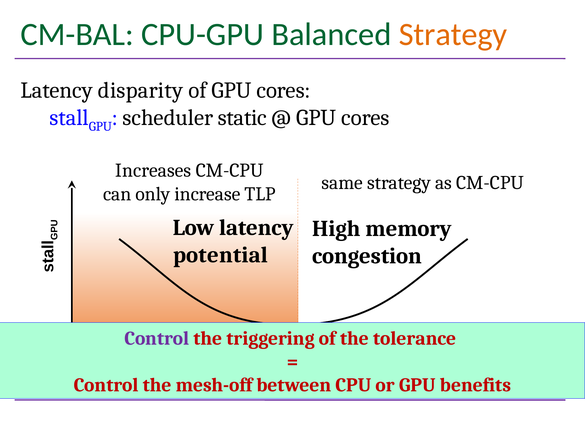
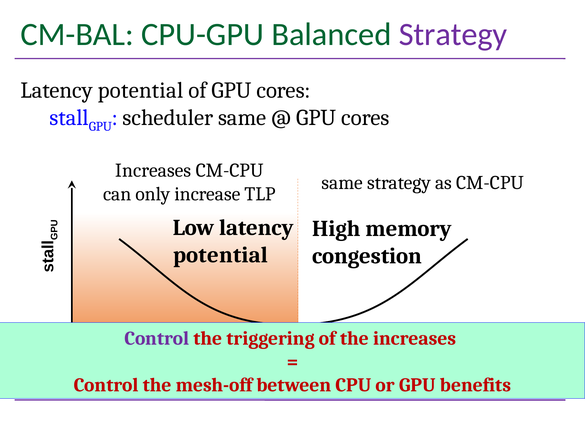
Strategy colour: orange -> purple (453, 34)
disparity: disparity -> potential (141, 90)
scheduler static: static -> same (242, 118)
the tolerance: tolerance -> increases (415, 338)
